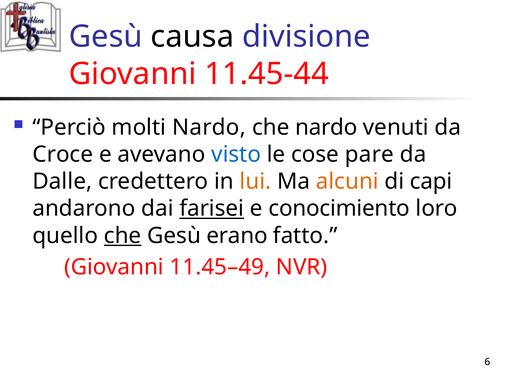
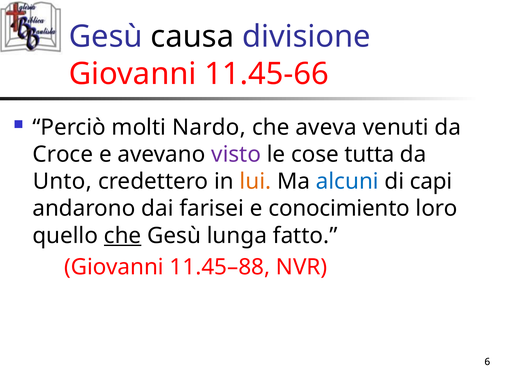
11.45-44: 11.45-44 -> 11.45-66 (267, 74)
che nardo: nardo -> aveva (326, 127)
visto colour: blue -> purple (236, 154)
pare: pare -> tutta (370, 154)
Dalle: Dalle -> Unto (62, 181)
alcuni colour: orange -> blue (347, 181)
farisei underline: present -> none (212, 208)
erano: erano -> lunga (237, 235)
11.45–49: 11.45–49 -> 11.45–88 (220, 267)
